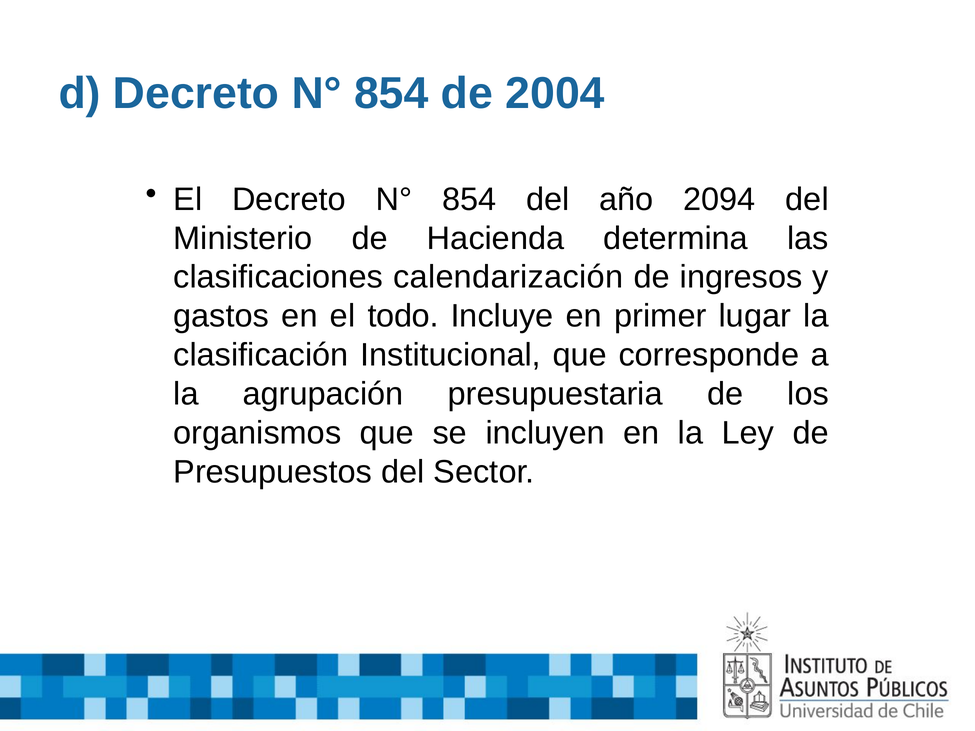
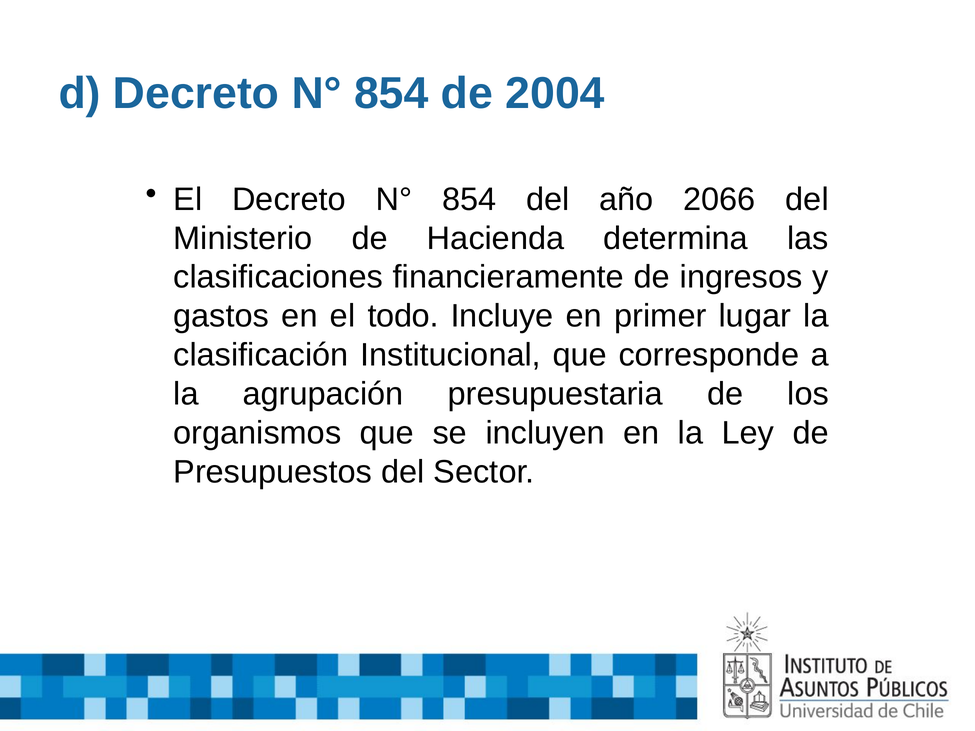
2094: 2094 -> 2066 (719, 199)
calendarización: calendarización -> financieramente (508, 277)
